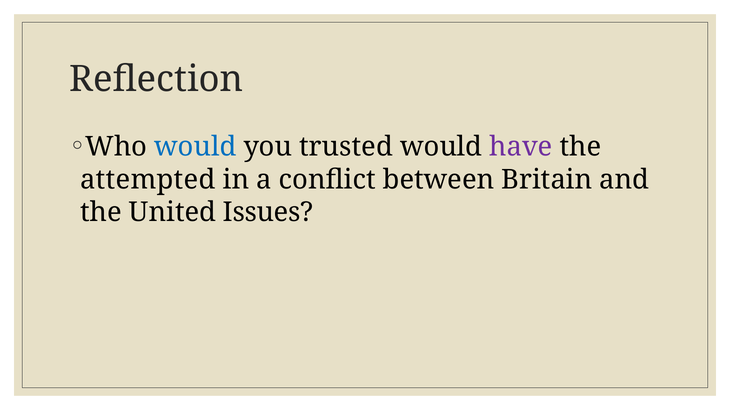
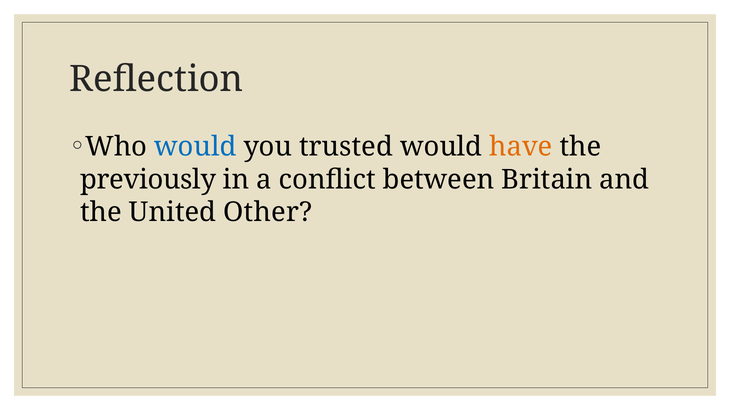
have colour: purple -> orange (521, 147)
attempted: attempted -> previously (148, 180)
Issues: Issues -> Other (268, 213)
